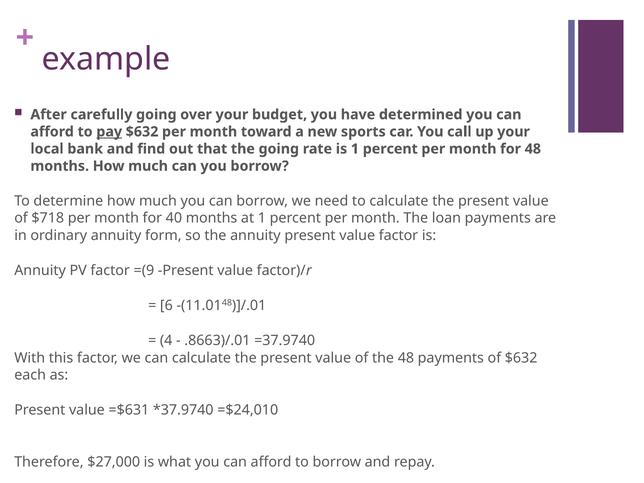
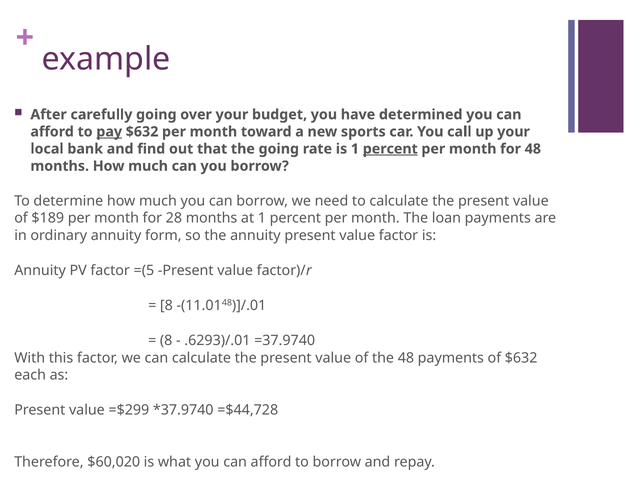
percent underline: none -> present (390, 149)
$718: $718 -> $189 (48, 218)
40: 40 -> 28 (174, 218)
=(9: =(9 -> =(5 (144, 271)
6: 6 -> 8 (166, 306)
4: 4 -> 8 (166, 341)
.8663)/.01: .8663)/.01 -> .6293)/.01 (217, 341)
=$631: =$631 -> =$299 (129, 410)
=$24,010: =$24,010 -> =$44,728 (248, 410)
$27,000: $27,000 -> $60,020 (114, 462)
